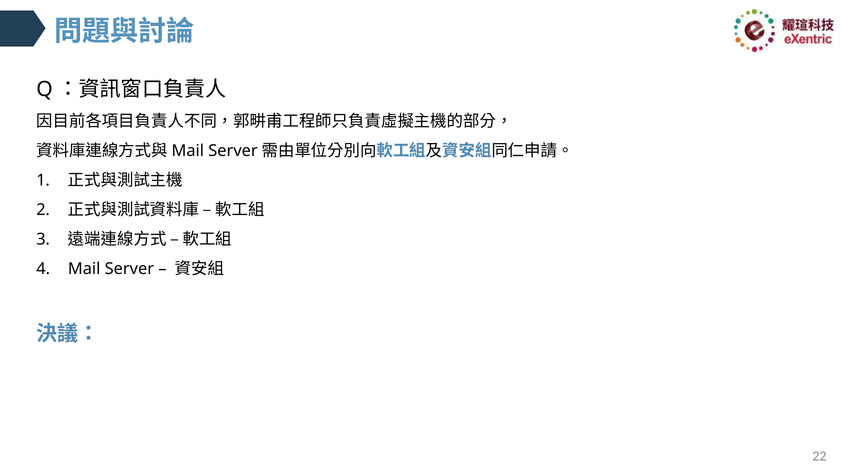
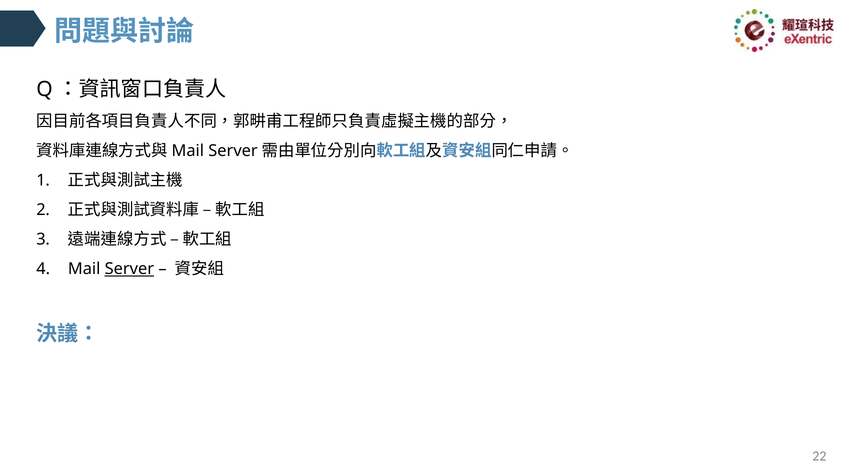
Server underline: none -> present (129, 269)
